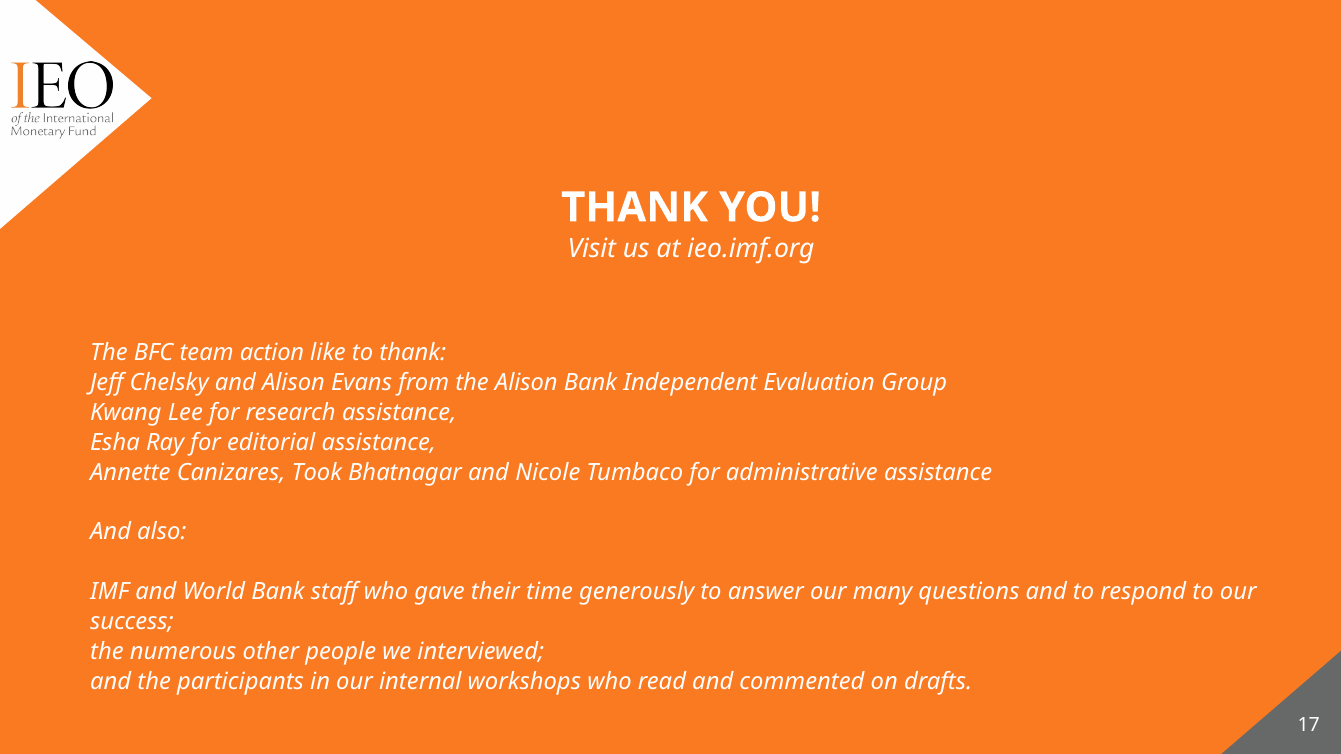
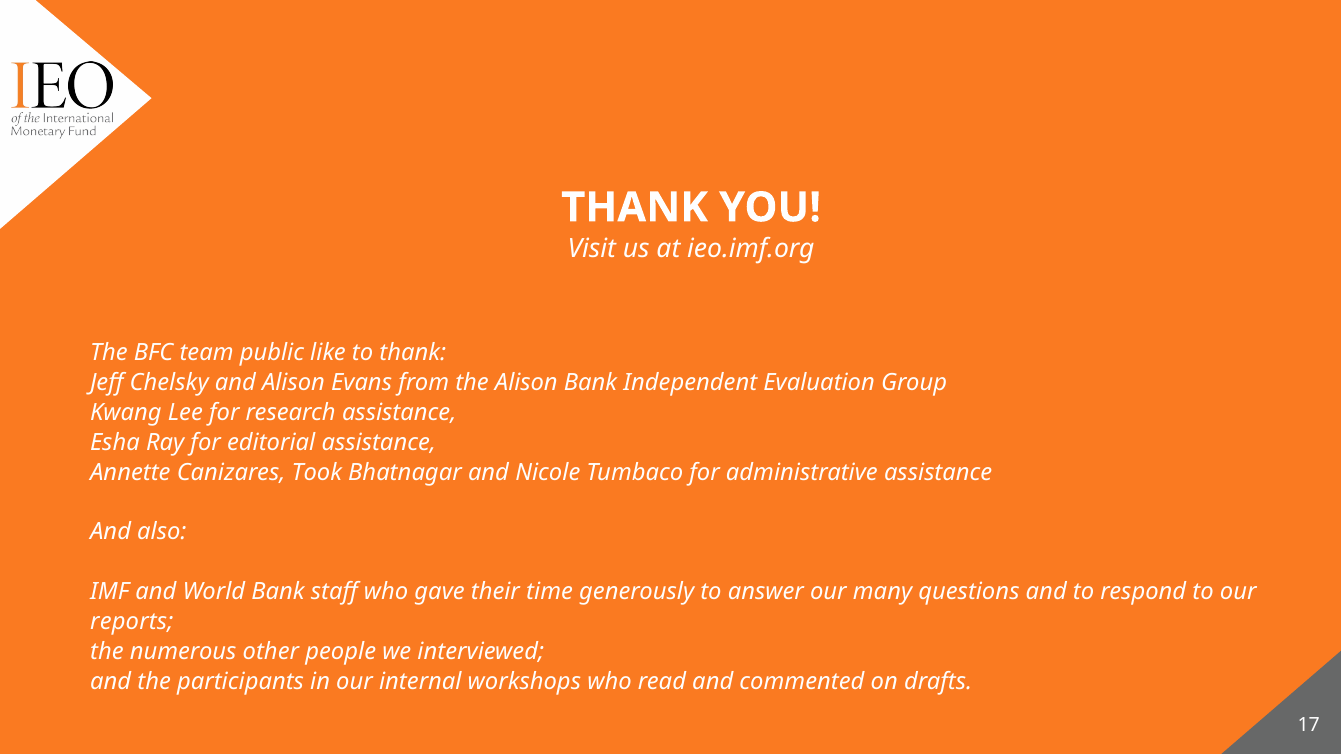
action: action -> public (272, 353)
success: success -> reports (132, 622)
